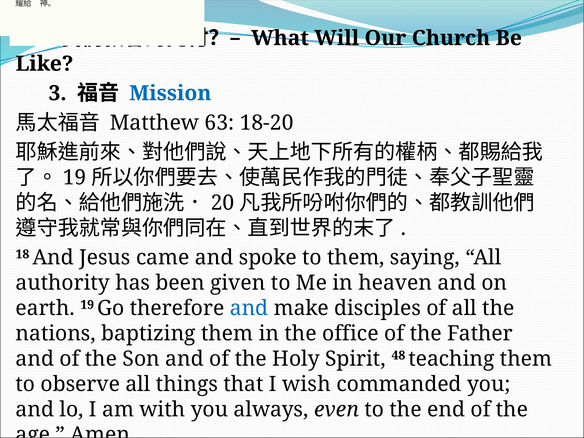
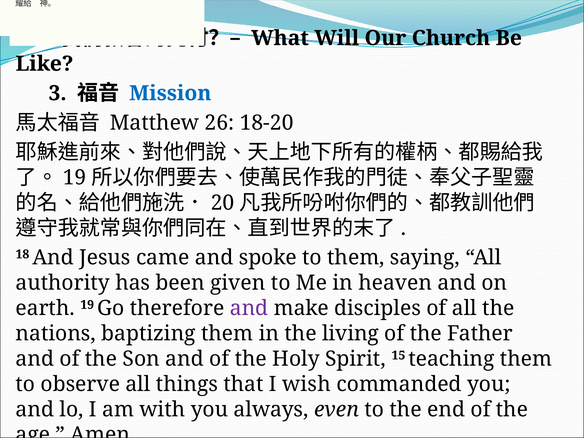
63: 63 -> 26 (219, 123)
and colour: blue -> purple (249, 308)
office: office -> living (350, 334)
48: 48 -> 15 (398, 355)
